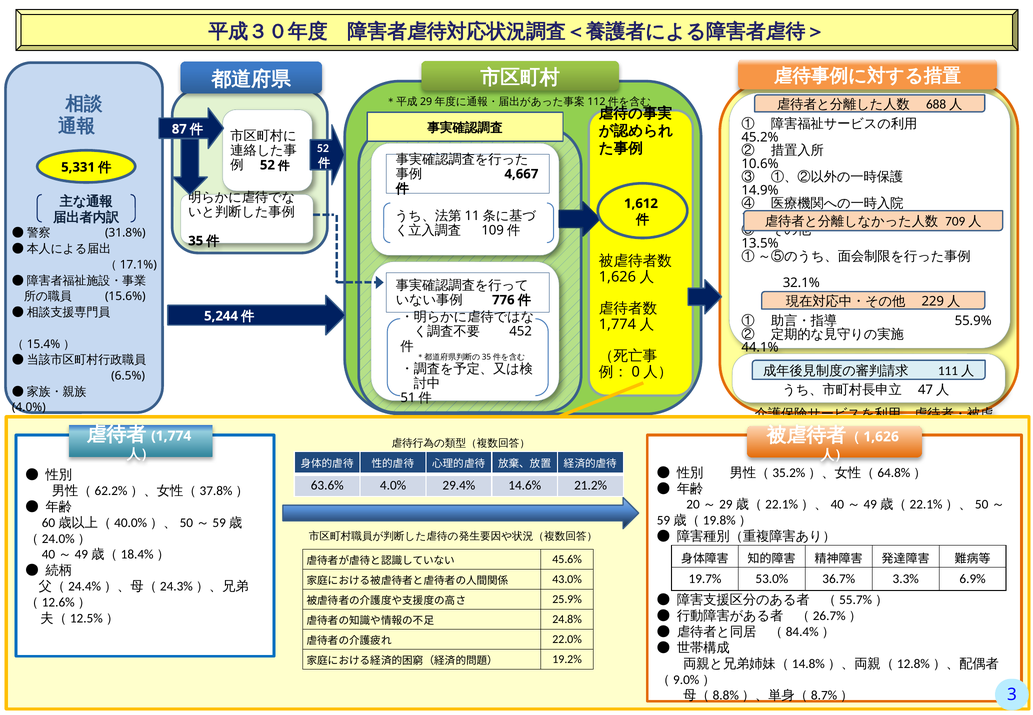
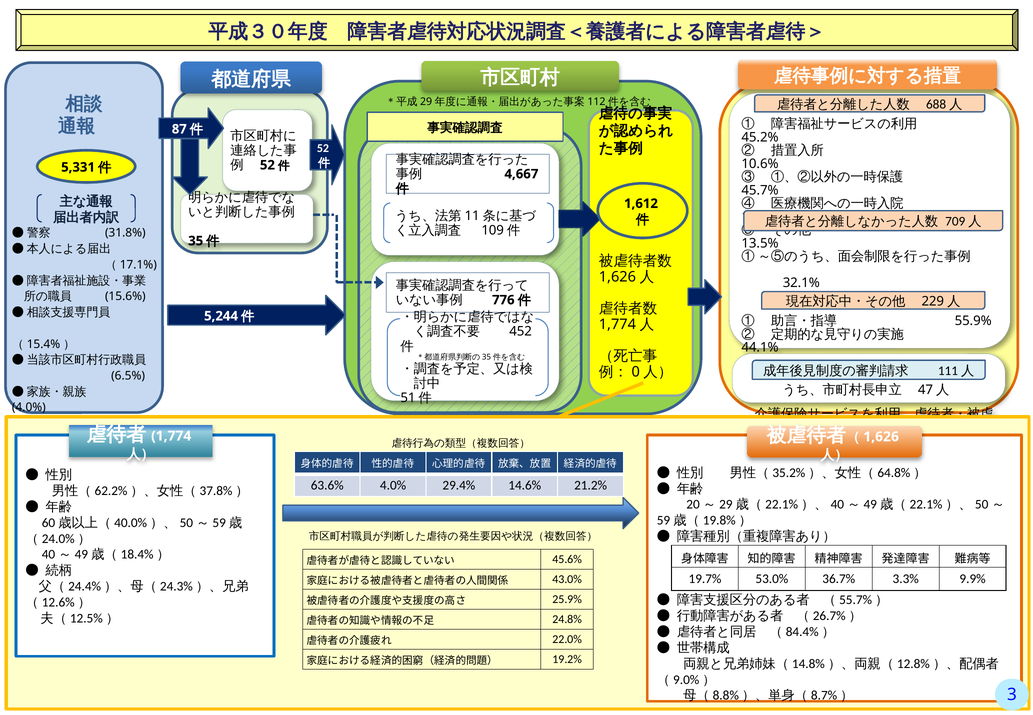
14.9%: 14.9% -> 45.7% (760, 190)
6.9%: 6.9% -> 9.9% (973, 579)
